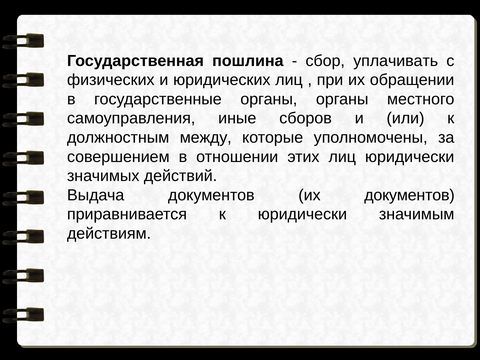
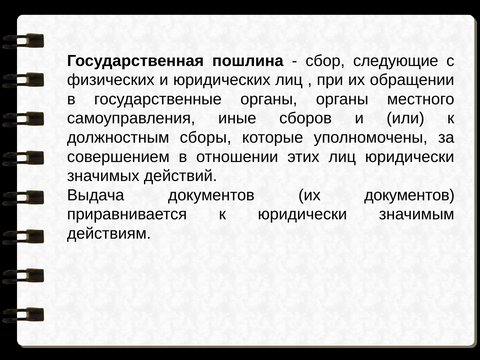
уплачивать: уплачивать -> следующие (396, 61)
между: между -> сборы (206, 138)
